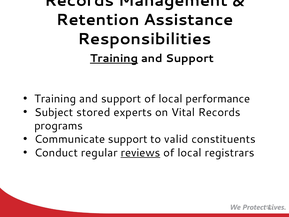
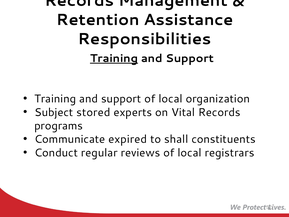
performance: performance -> organization (218, 99)
Communicate support: support -> expired (128, 139)
valid: valid -> shall (176, 139)
reviews underline: present -> none (140, 153)
